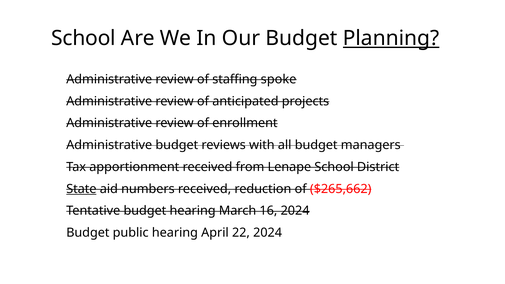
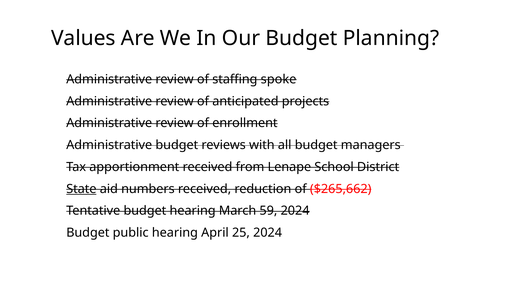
School: School -> Values (83, 38)
Planning underline: present -> none (391, 38)
16: 16 -> 59 (268, 211)
22: 22 -> 25 (241, 233)
